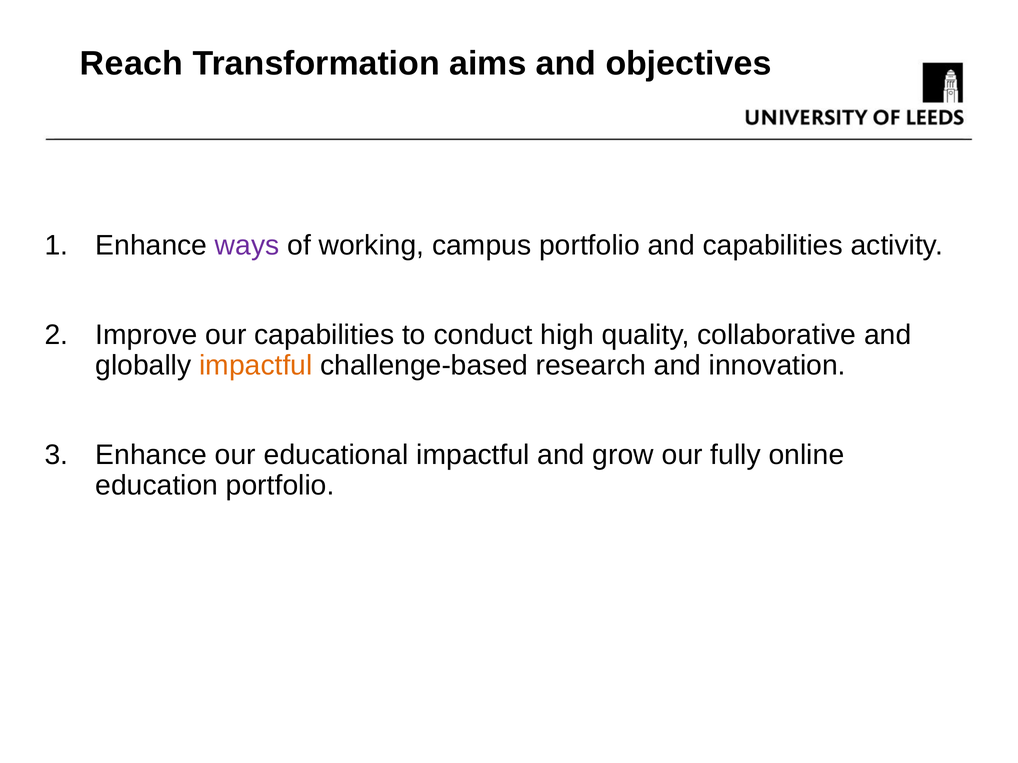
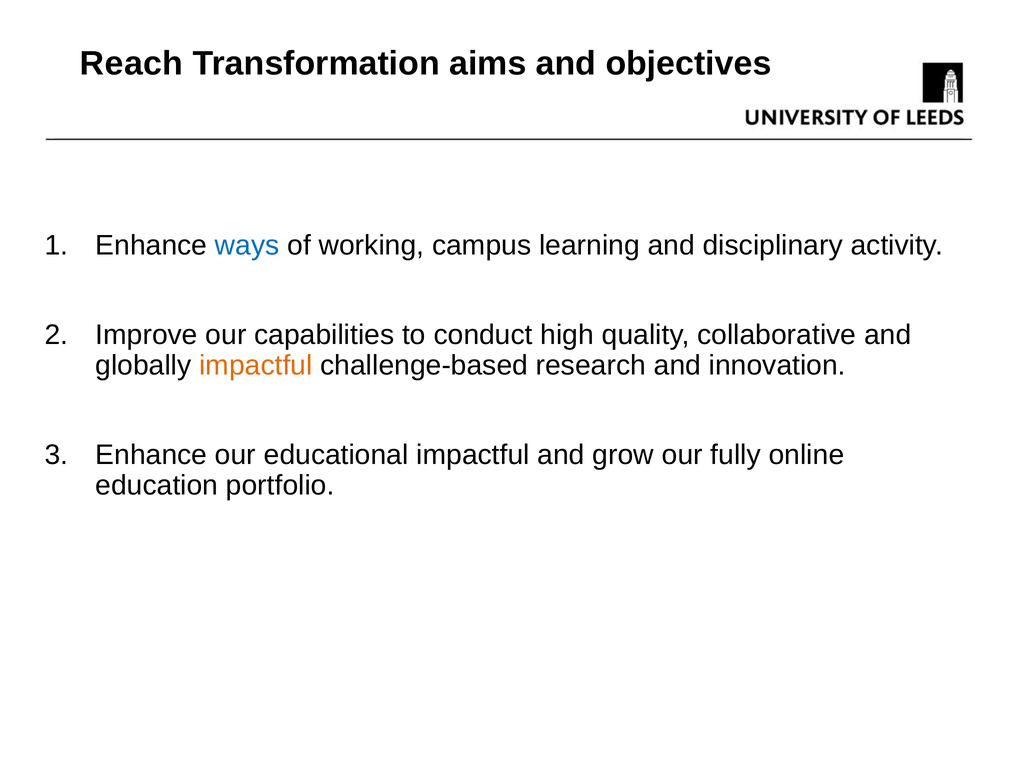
ways colour: purple -> blue (247, 246)
campus portfolio: portfolio -> learning (589, 246)
and capabilities: capabilities -> disciplinary (773, 246)
